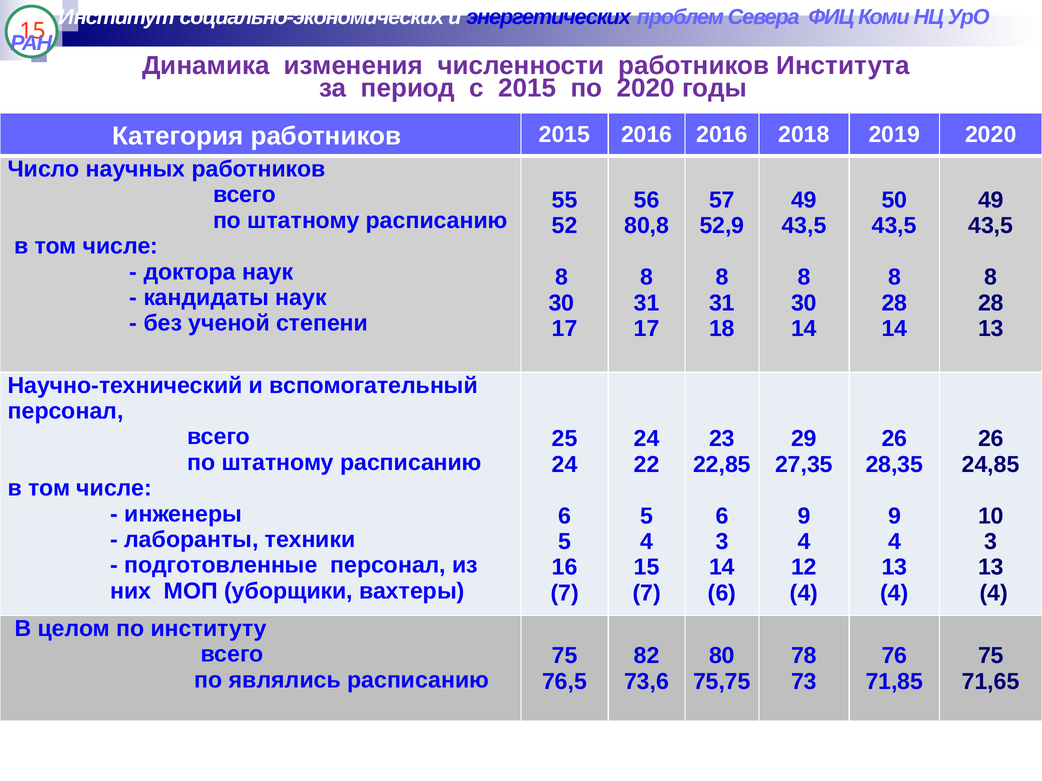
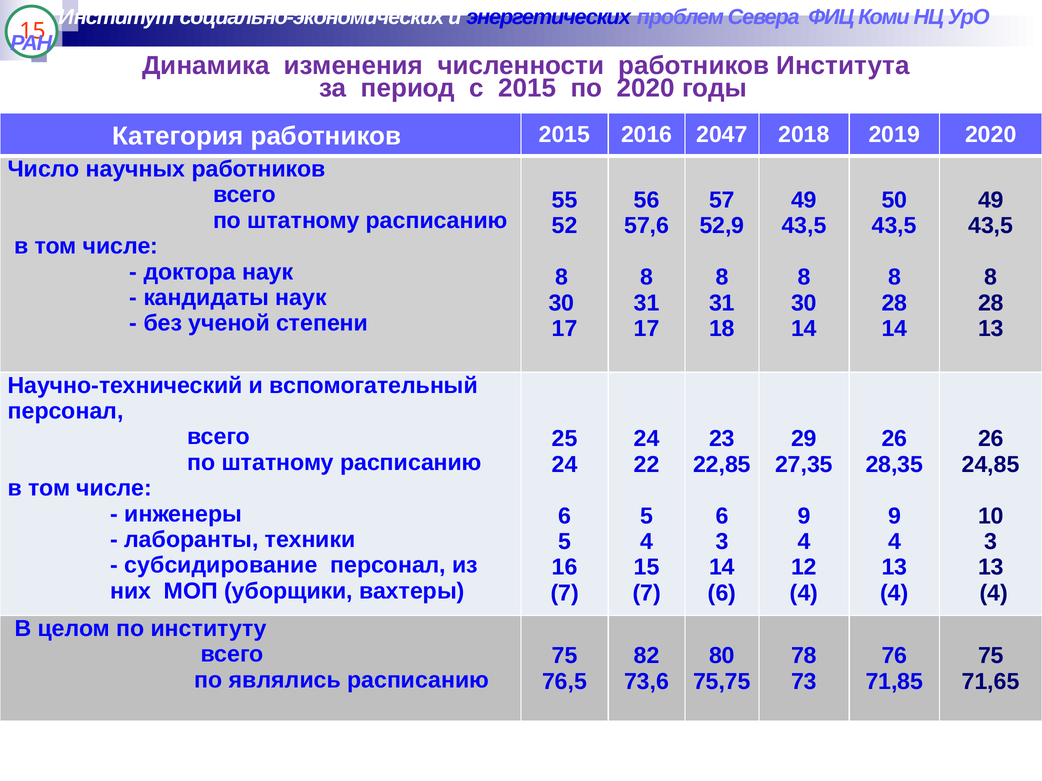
2016 2016: 2016 -> 2047 (722, 135)
80,8: 80,8 -> 57,6 (647, 226)
подготовленные: подготовленные -> субсидирование (221, 566)
